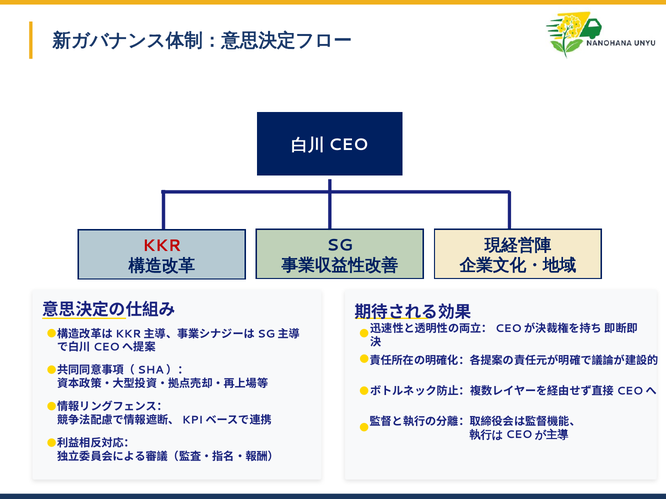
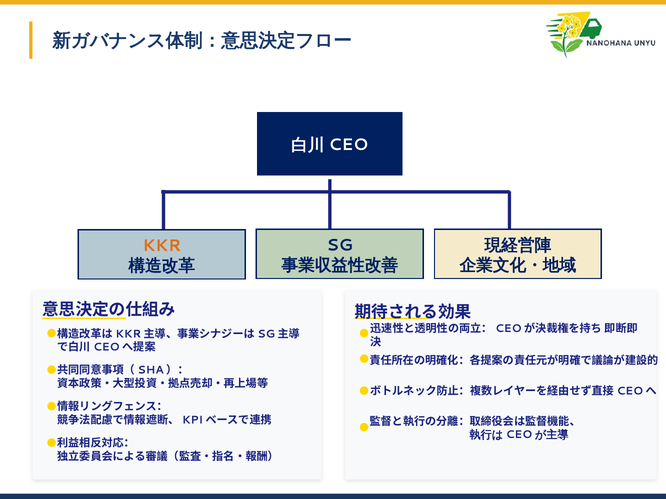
KKR colour: red -> orange (162, 246)
